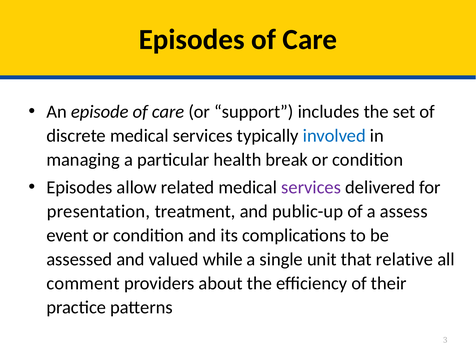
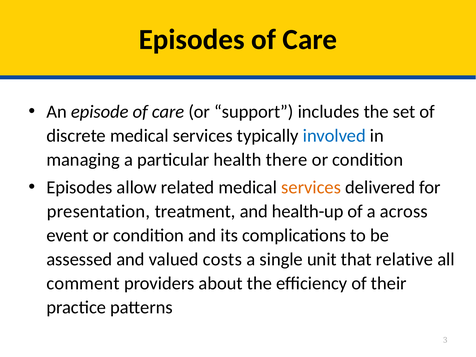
break: break -> there (287, 160)
services colour: purple -> orange (311, 188)
public-up: public-up -> health-up (308, 212)
assess: assess -> across (404, 212)
while: while -> costs (222, 259)
